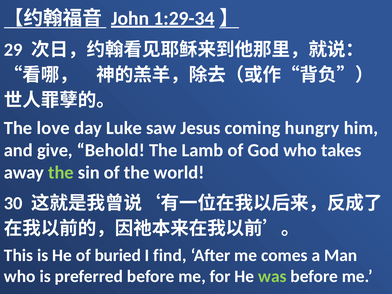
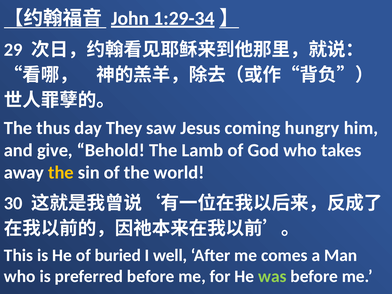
love: love -> thus (53, 128)
Luke: Luke -> They (124, 128)
the colour: light green -> yellow (61, 172)
find: find -> well (170, 255)
